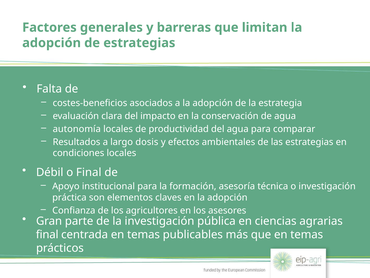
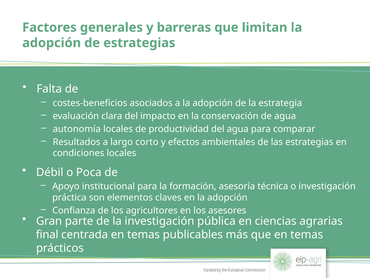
dosis: dosis -> corto (147, 142)
o Final: Final -> Poca (89, 172)
